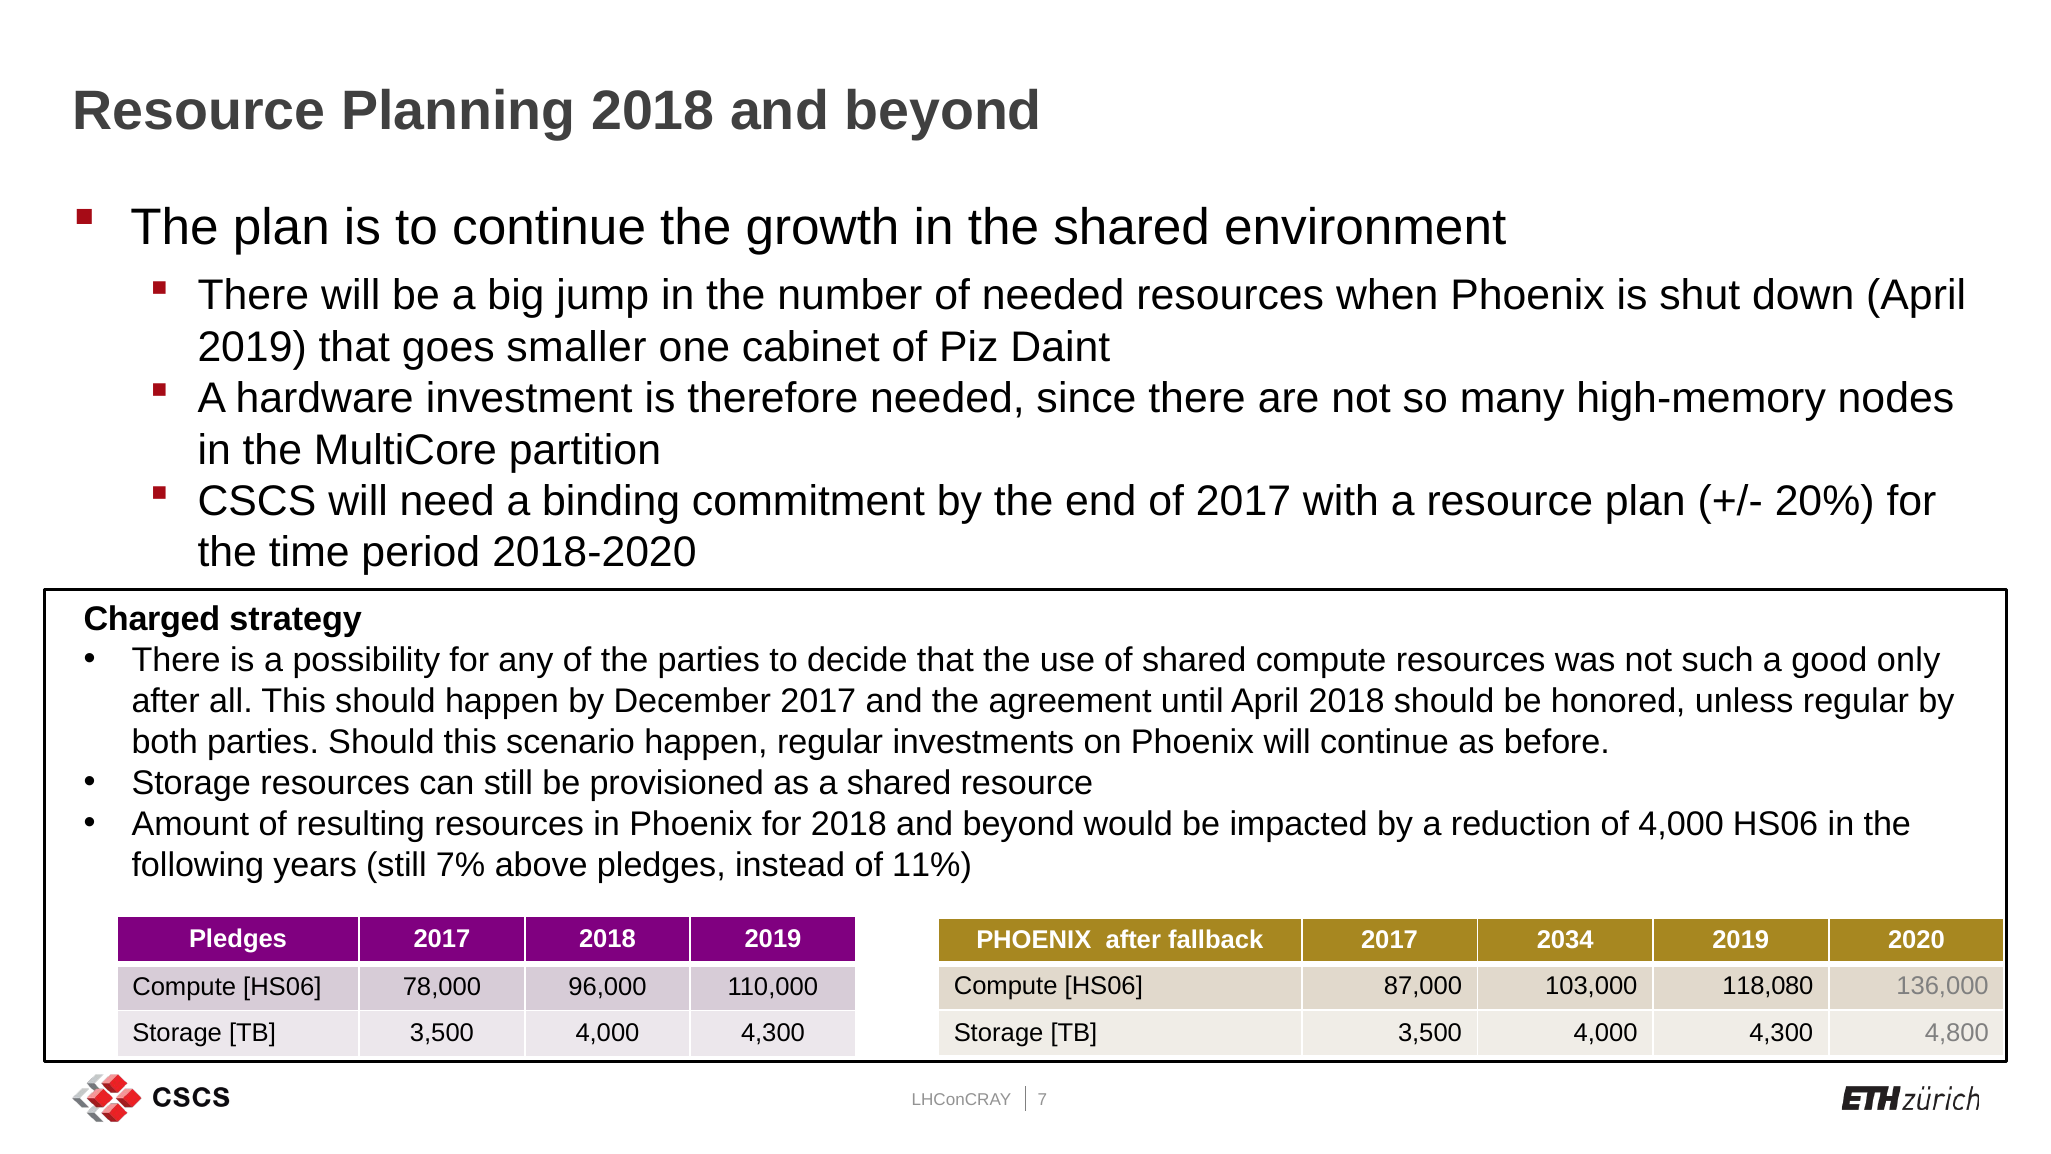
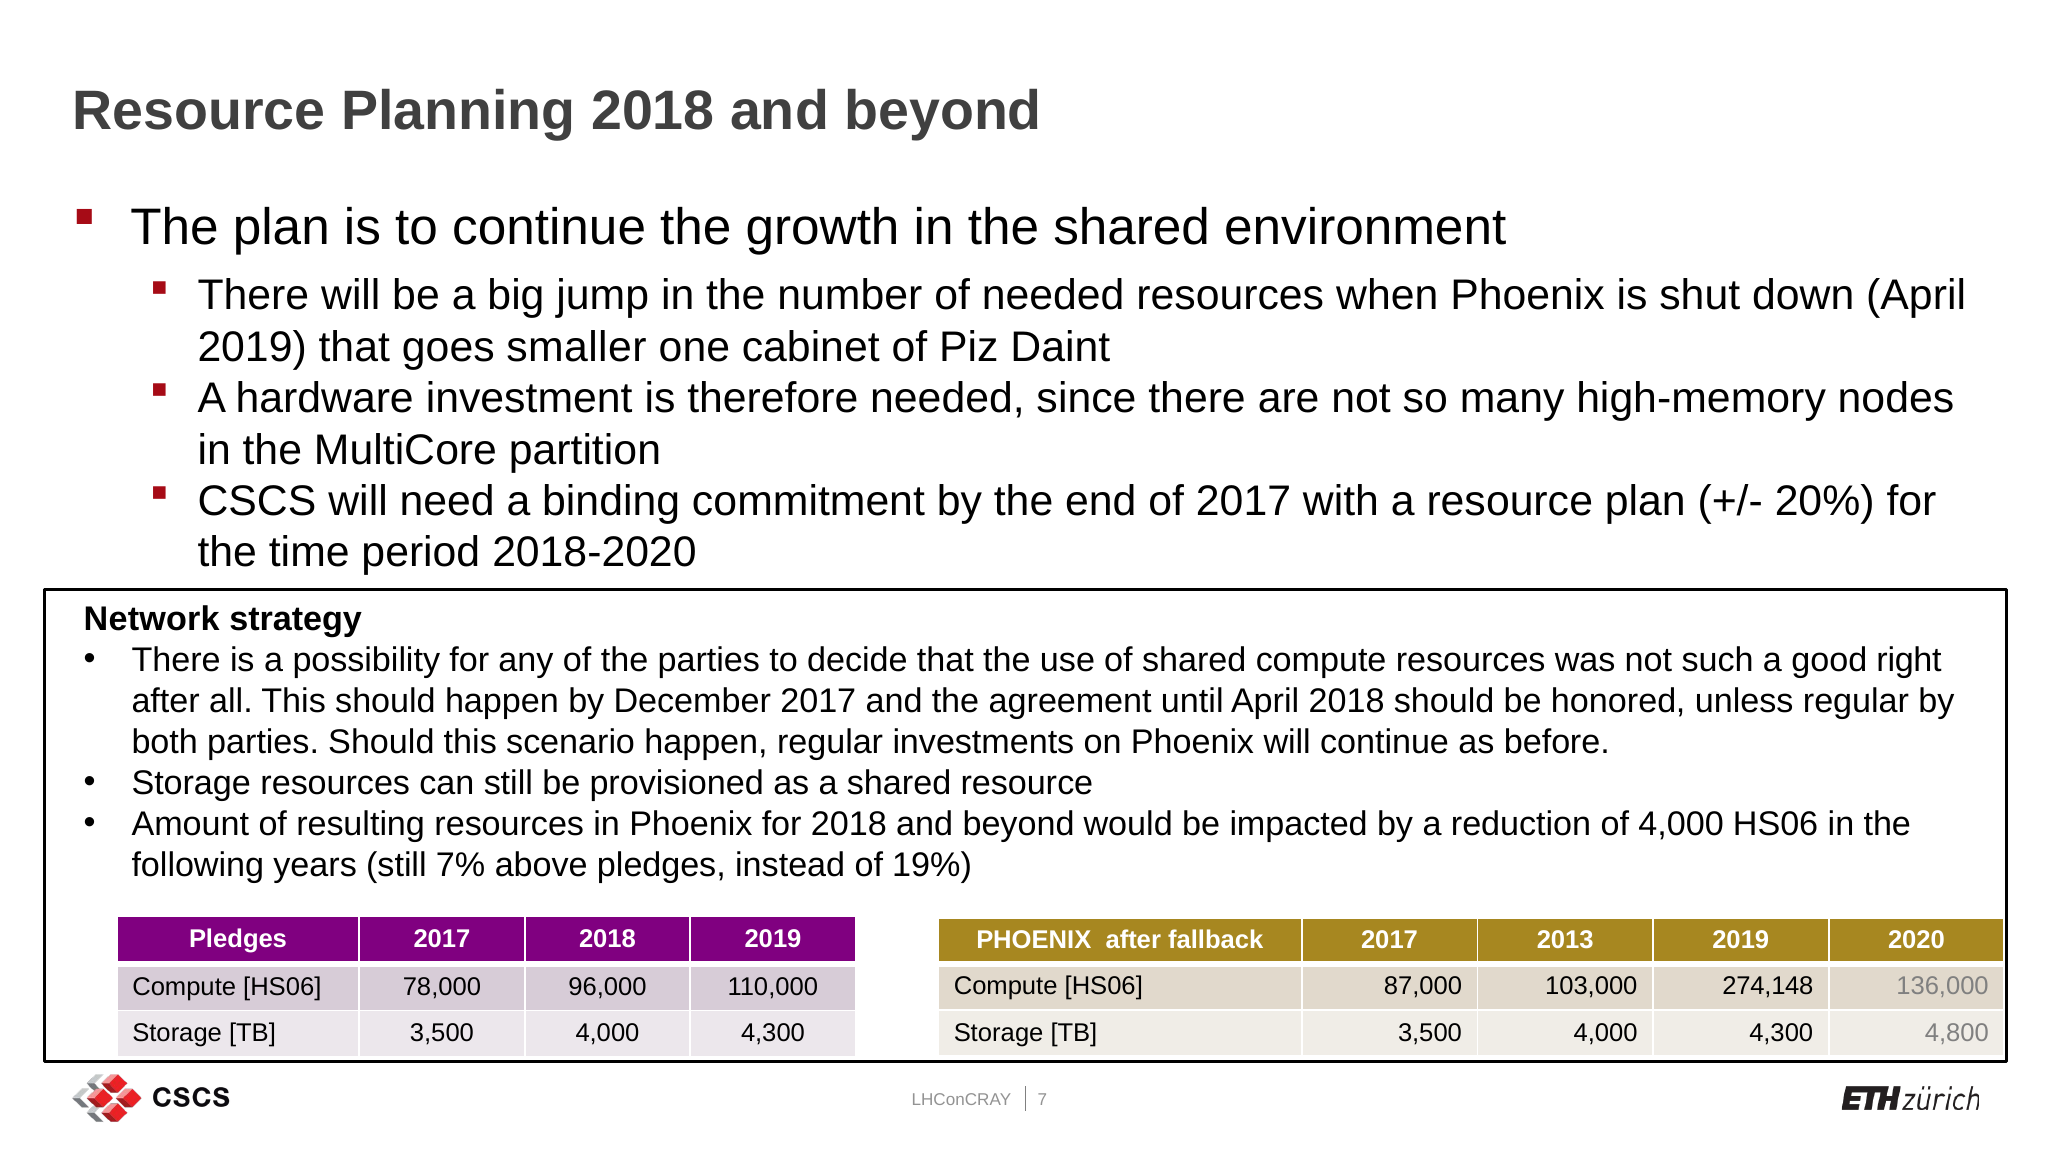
Charged: Charged -> Network (152, 619)
only: only -> right (1909, 660)
11%: 11% -> 19% (932, 865)
2034: 2034 -> 2013 (1565, 940)
118,080: 118,080 -> 274,148 (1768, 986)
